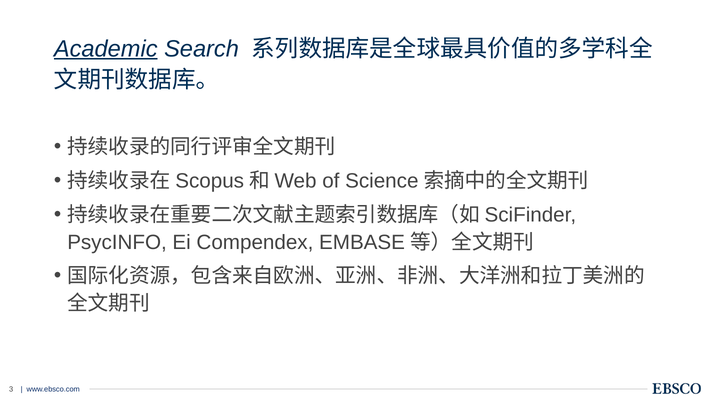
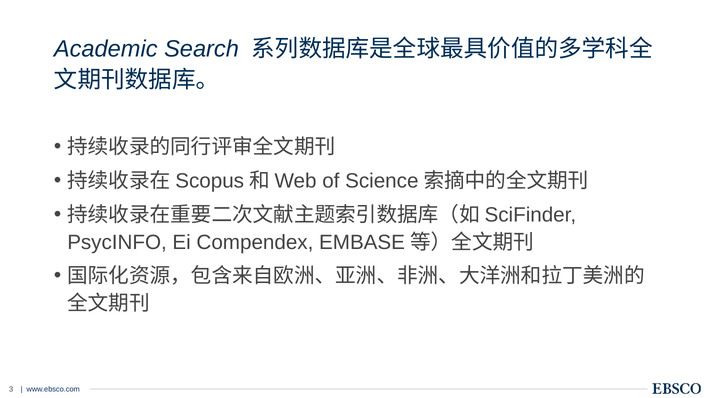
Academic underline: present -> none (106, 49)
